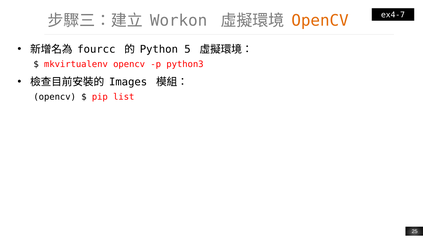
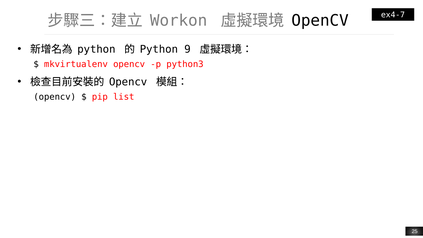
OpenCV colour: orange -> black (320, 21)
fourcc: fourcc -> python (96, 49)
5: 5 -> 9 (187, 49)
Images: Images -> Opencv (128, 82)
